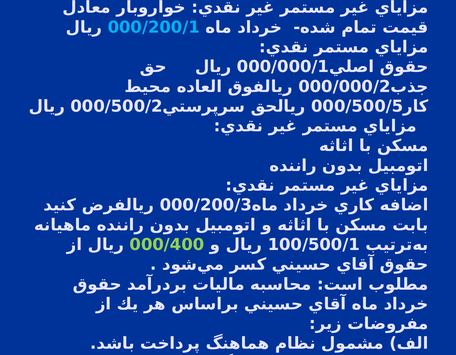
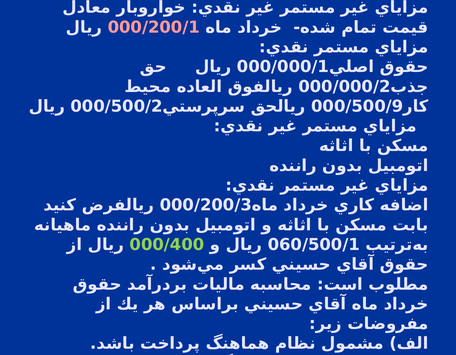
000/200/1 colour: light blue -> pink (154, 27)
000/500/5: 000/500/5 -> 000/500/9 (357, 106)
100/500/1: 100/500/1 -> 060/500/1 (314, 245)
